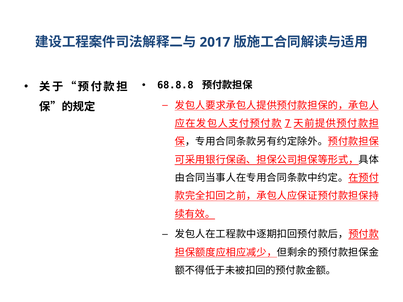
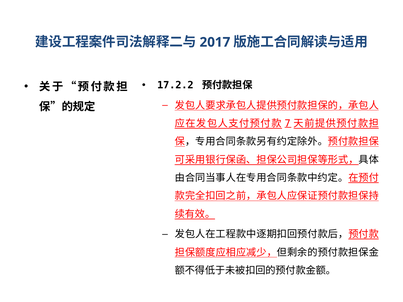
68.8.8: 68.8.8 -> 17.2.2 (175, 85)
